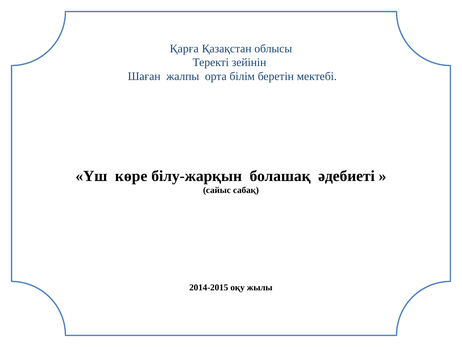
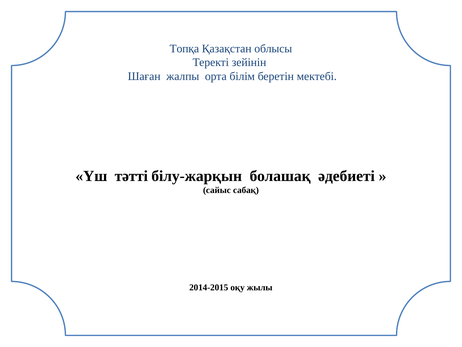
Қарға: Қарға -> Топқа (184, 48)
көре: көре -> тәтті (131, 176)
